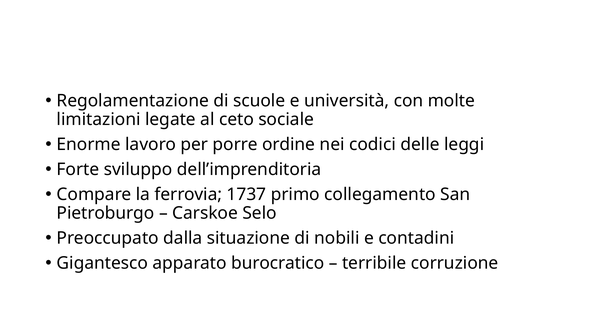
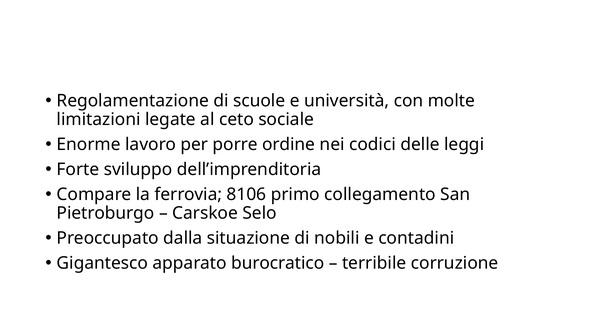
1737: 1737 -> 8106 (246, 195)
